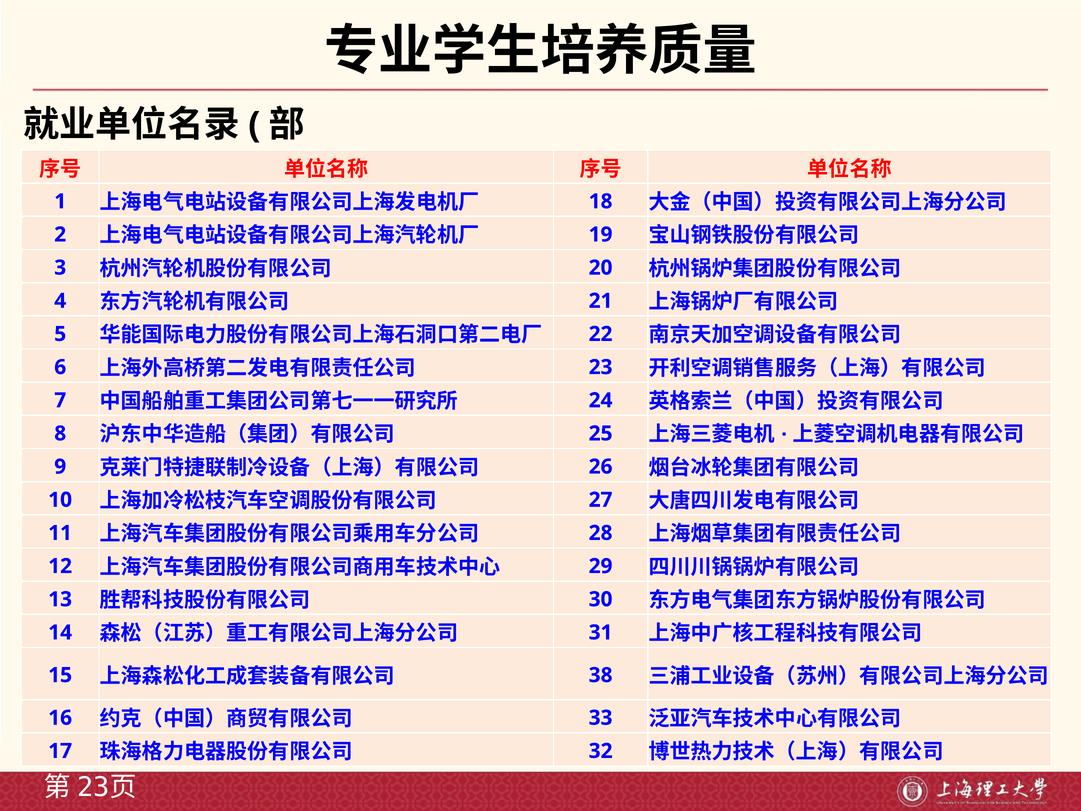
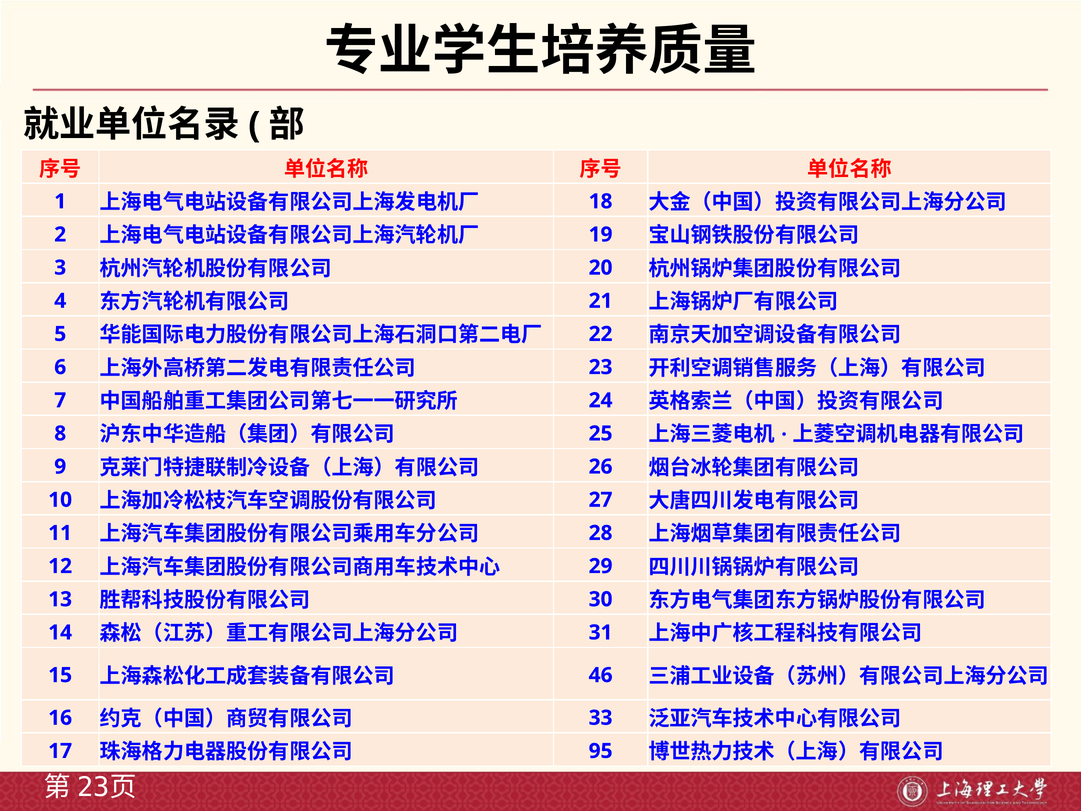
38: 38 -> 46 (601, 675)
32: 32 -> 95 (601, 751)
